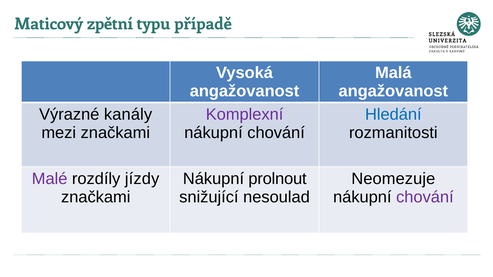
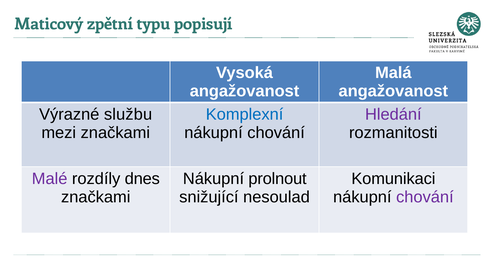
případě: případě -> popisují (203, 24)
kanály: kanály -> službu (128, 115)
Komplexní colour: purple -> blue (245, 115)
Hledání colour: blue -> purple (393, 115)
jízdy: jízdy -> dnes (142, 179)
Neomezuje: Neomezuje -> Komunikaci (393, 179)
